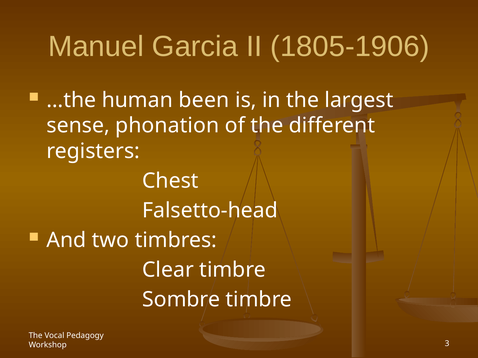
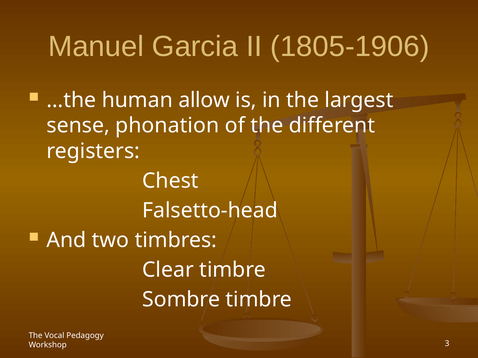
been: been -> allow (204, 100)
